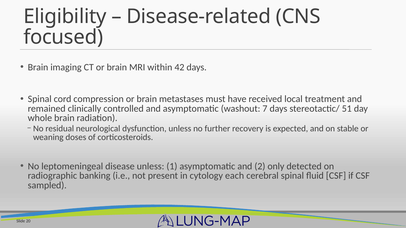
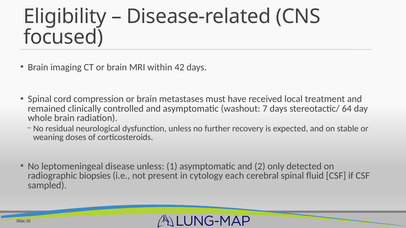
51: 51 -> 64 (347, 109)
banking: banking -> biopsies (95, 176)
